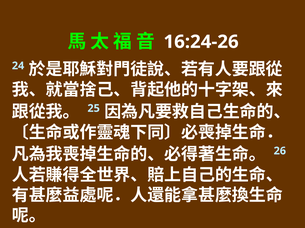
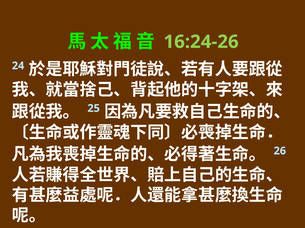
16:24-26 colour: white -> light green (201, 42)
